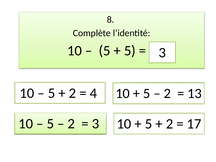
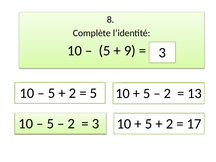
5: 5 -> 9 (130, 51)
4: 4 -> 5 (93, 93)
